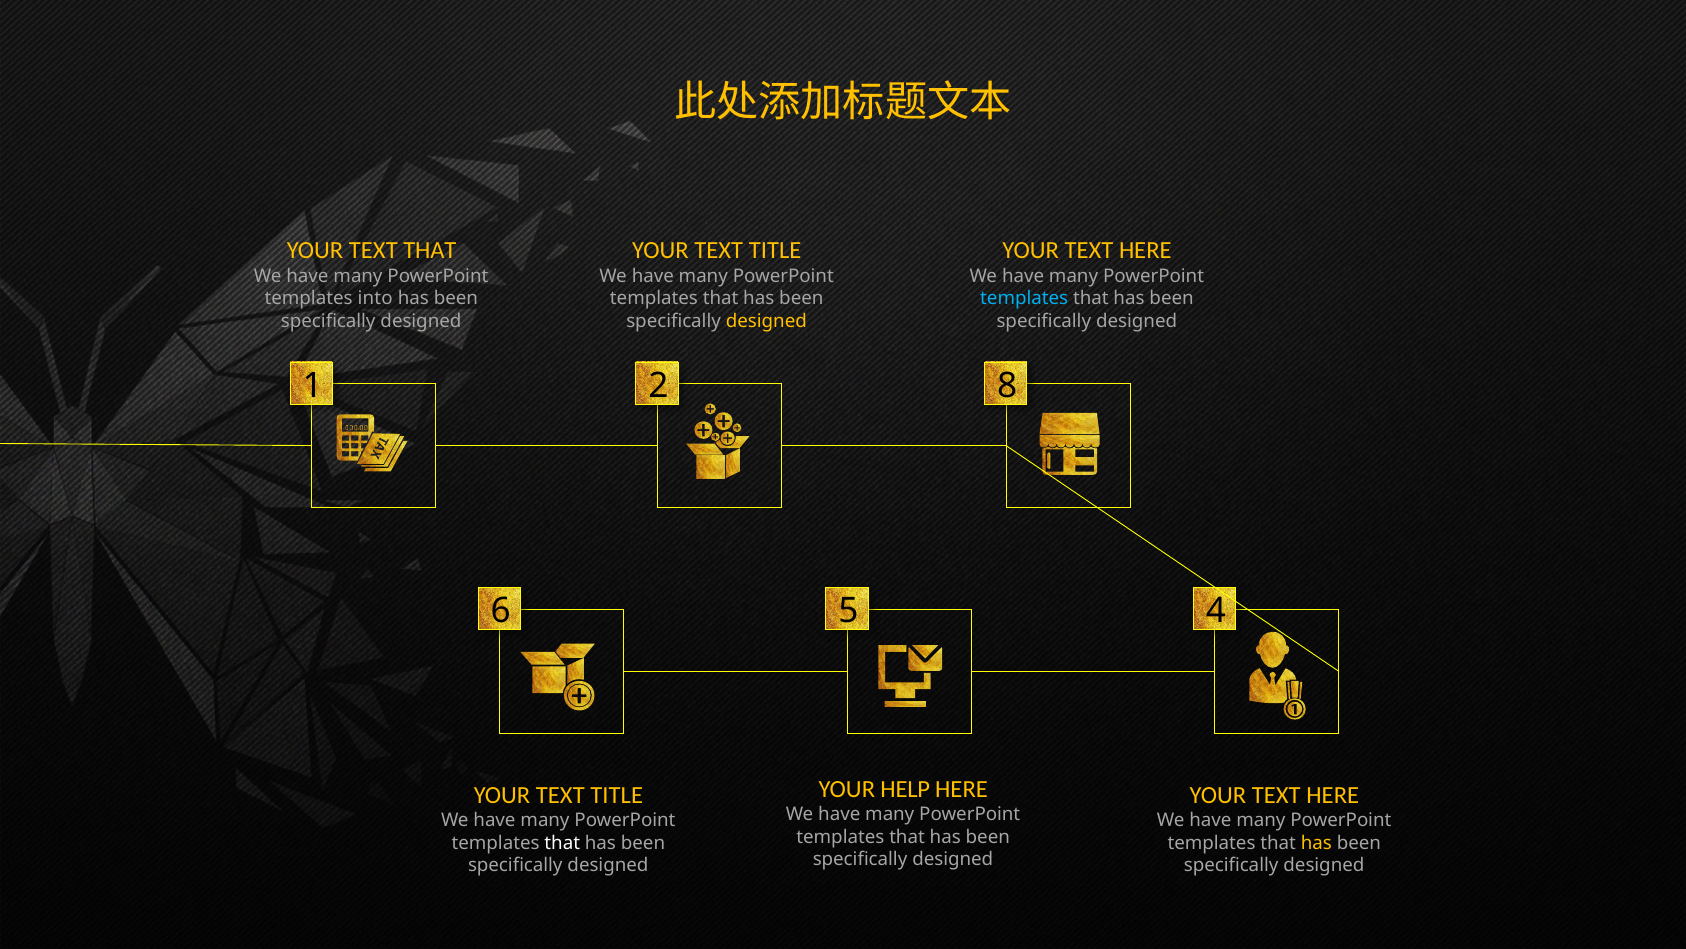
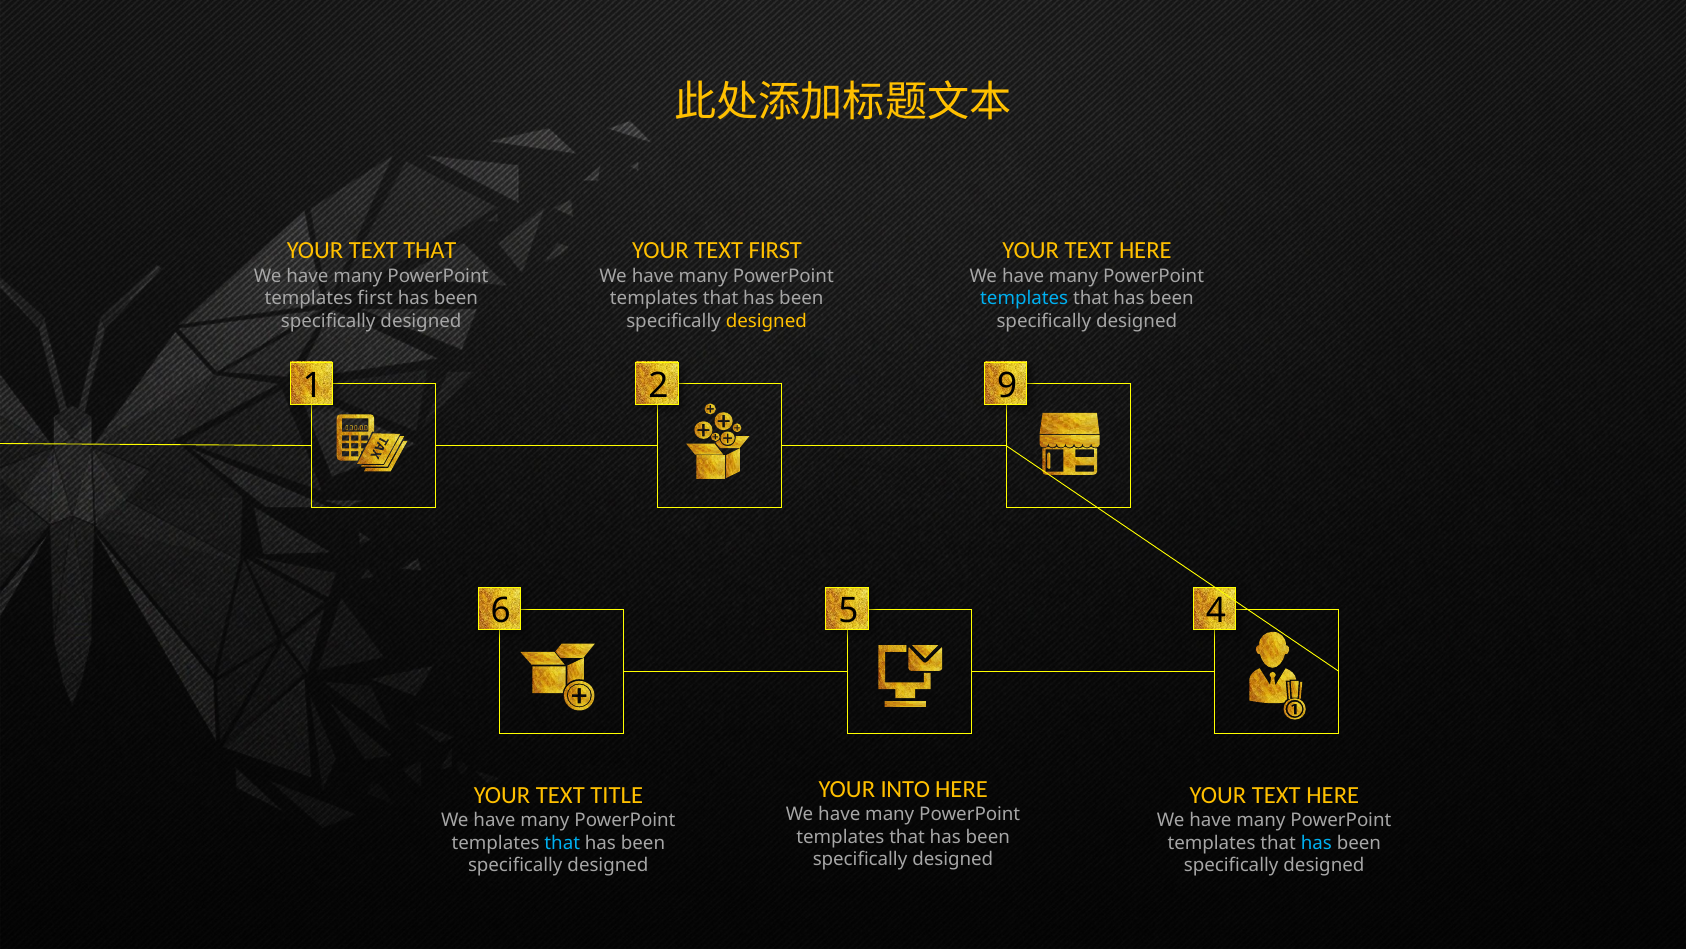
TITLE: TITLE -> FIRST (775, 250)
templates into: into -> first (375, 298)
8: 8 -> 9 (1007, 385)
HELP: HELP -> INTO (905, 789)
that colour: white -> light blue (562, 843)
has colour: yellow -> light blue (1316, 843)
